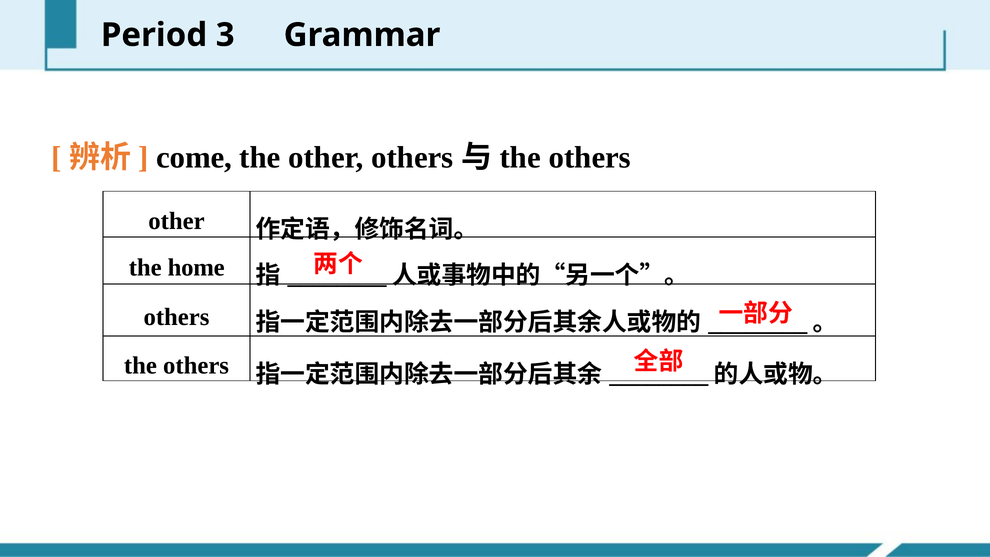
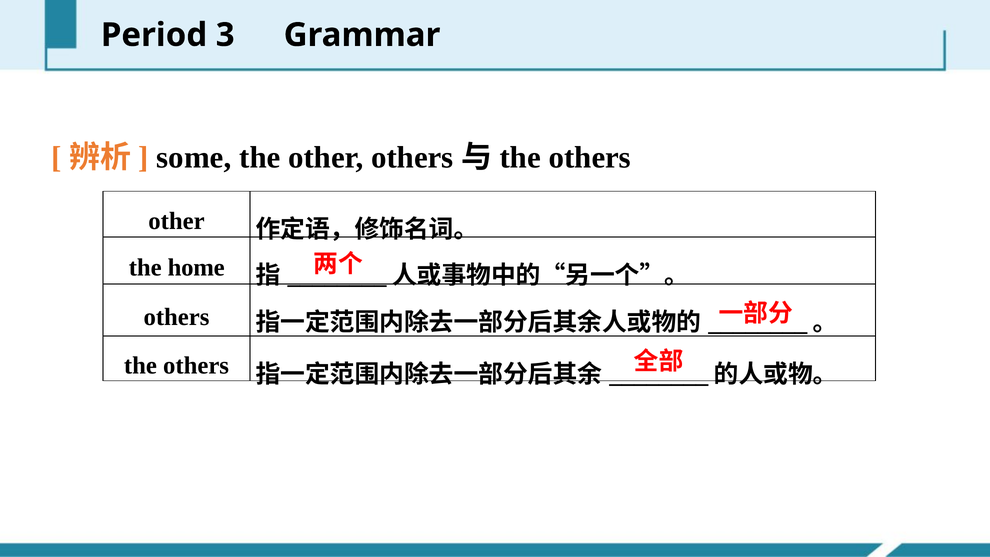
come: come -> some (194, 158)
